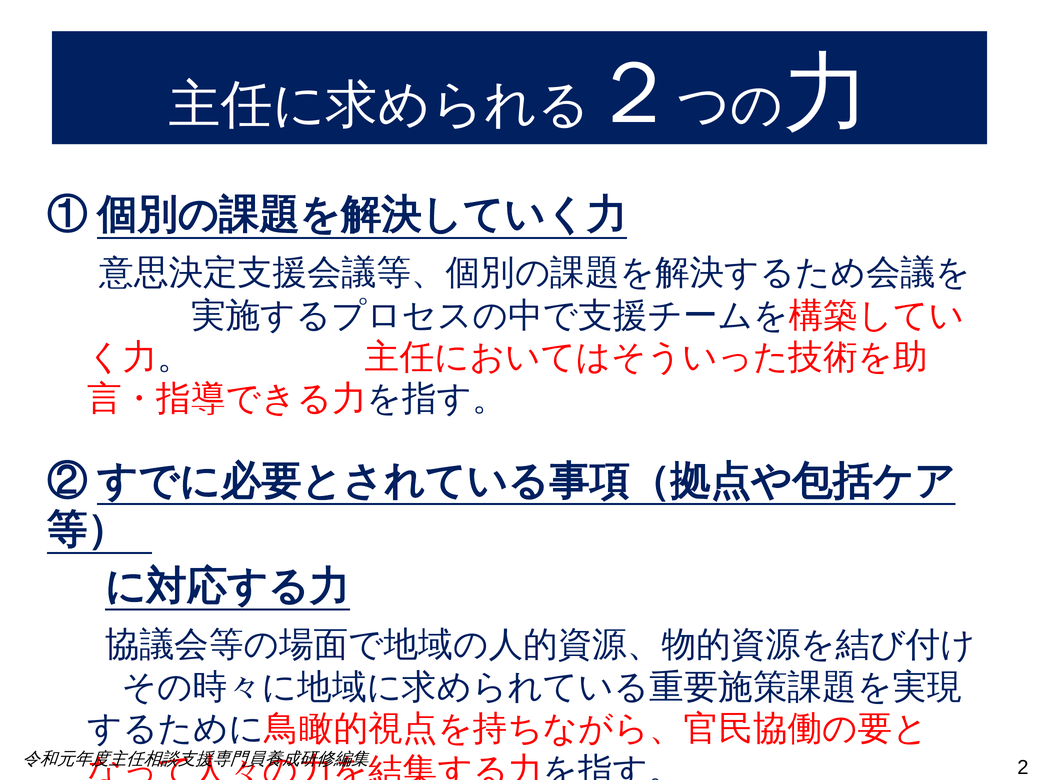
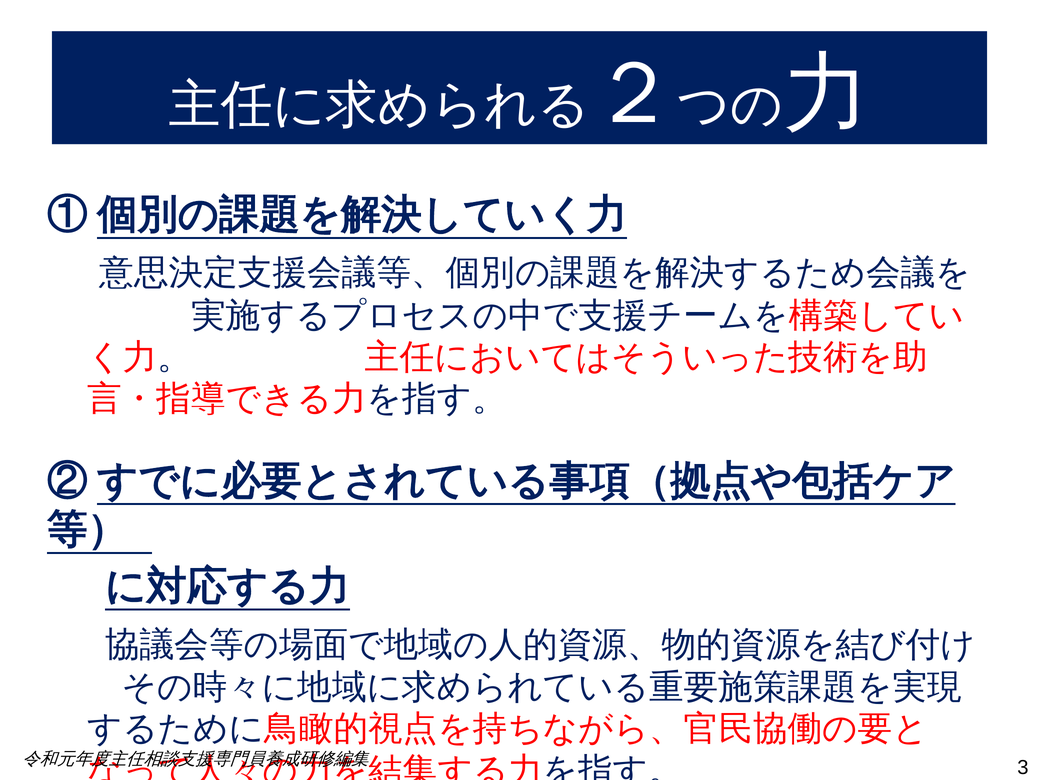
2: 2 -> 3 (1023, 767)
